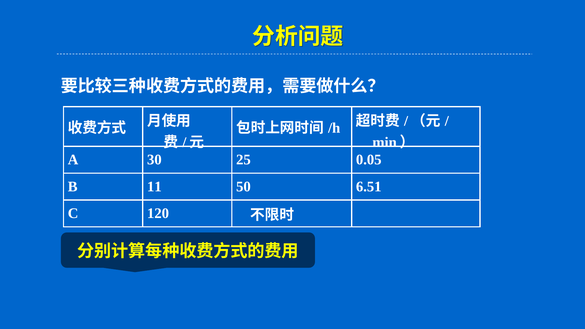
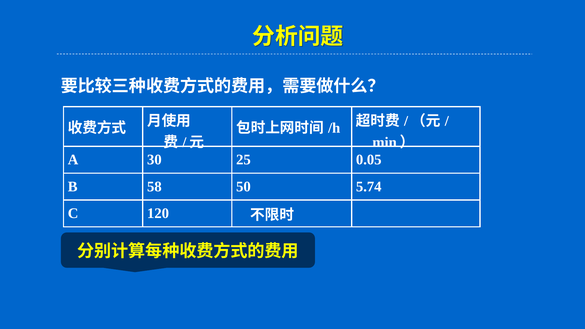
11: 11 -> 58 (154, 187)
6.51: 6.51 -> 5.74 (369, 187)
